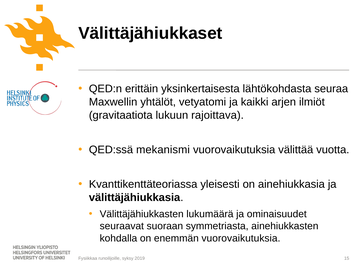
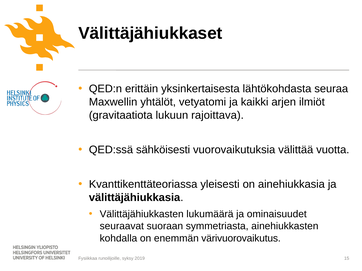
mekanismi: mekanismi -> sähköisesti (163, 150)
enemmän vuorovaikutuksia: vuorovaikutuksia -> värivuorovaikutus (241, 239)
